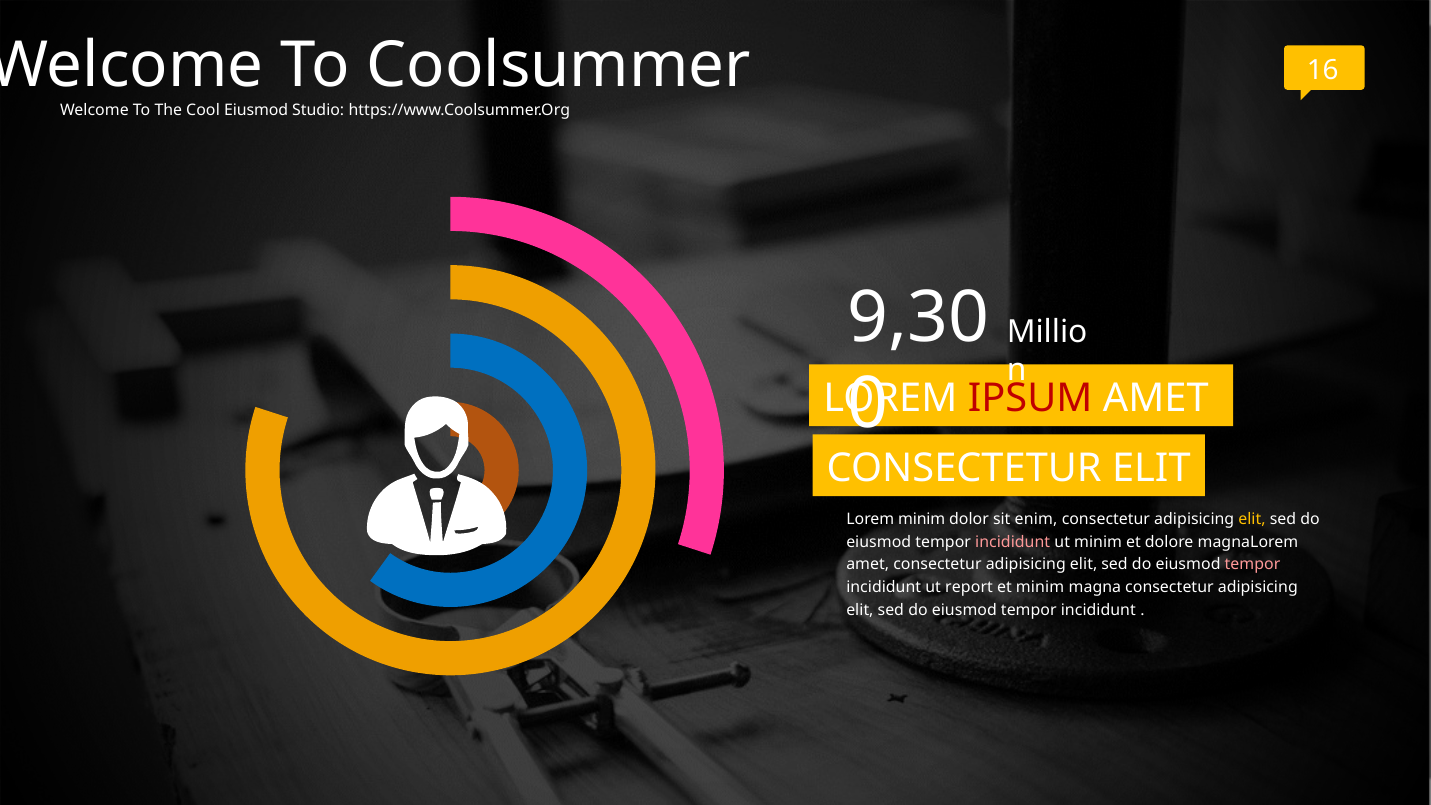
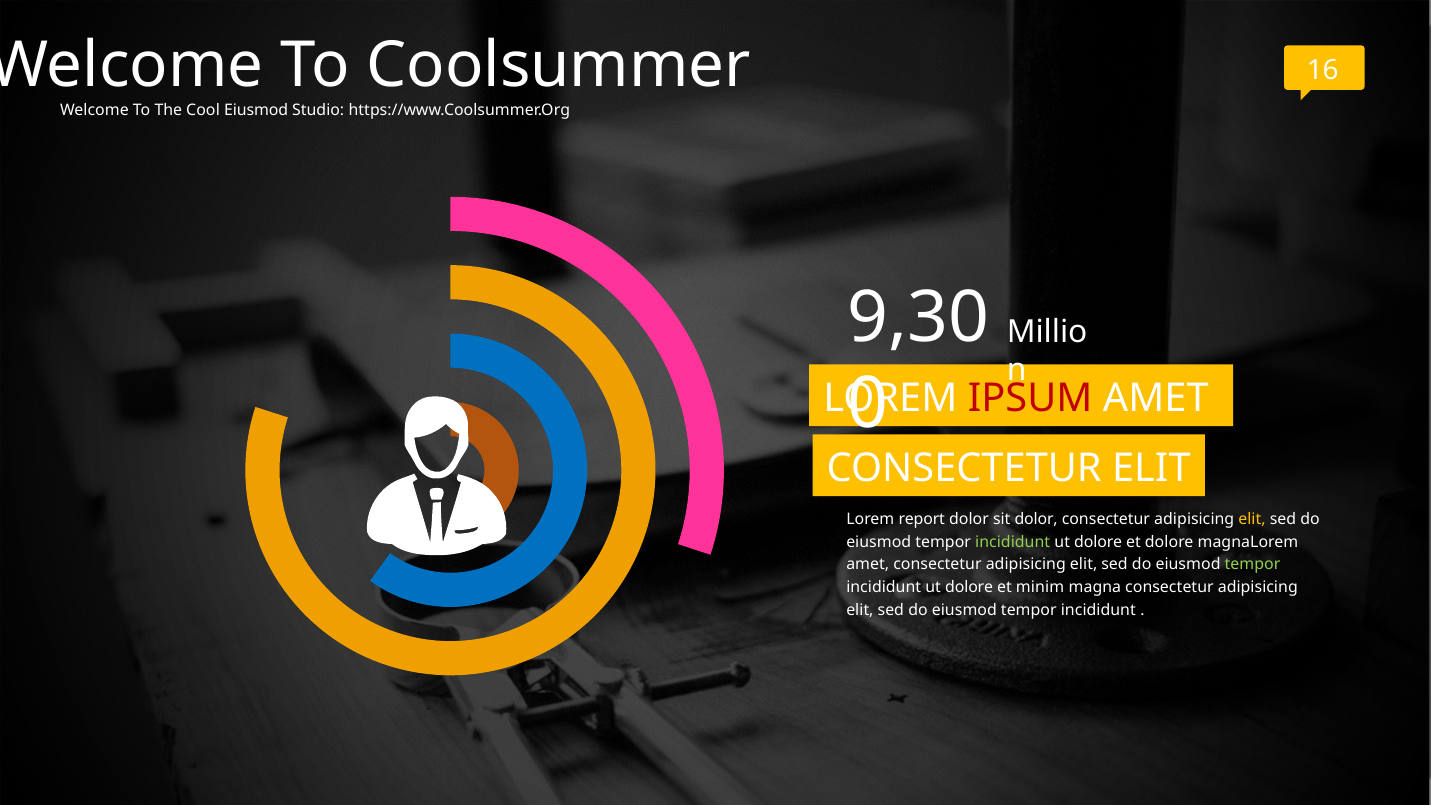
Lorem minim: minim -> report (922, 519)
sit enim: enim -> dolor (1036, 519)
incididunt colour: pink -> light green (1013, 542)
minim: minim -> dolore (1098, 542)
tempor colour: pink -> light green (1253, 565)
report: report -> dolore (969, 587)
